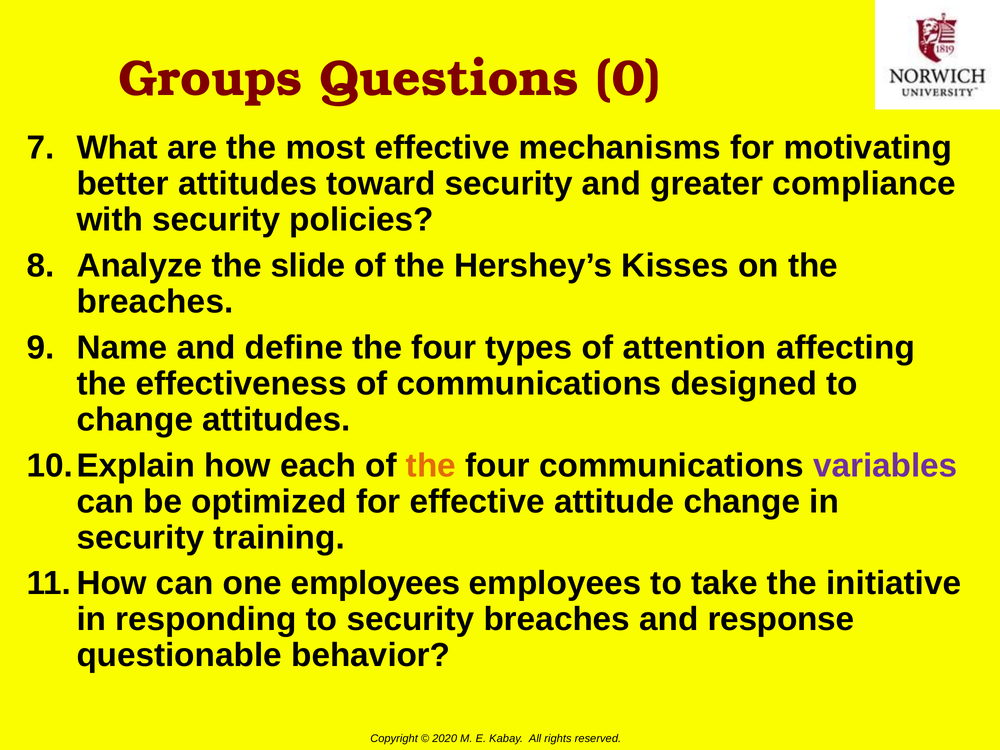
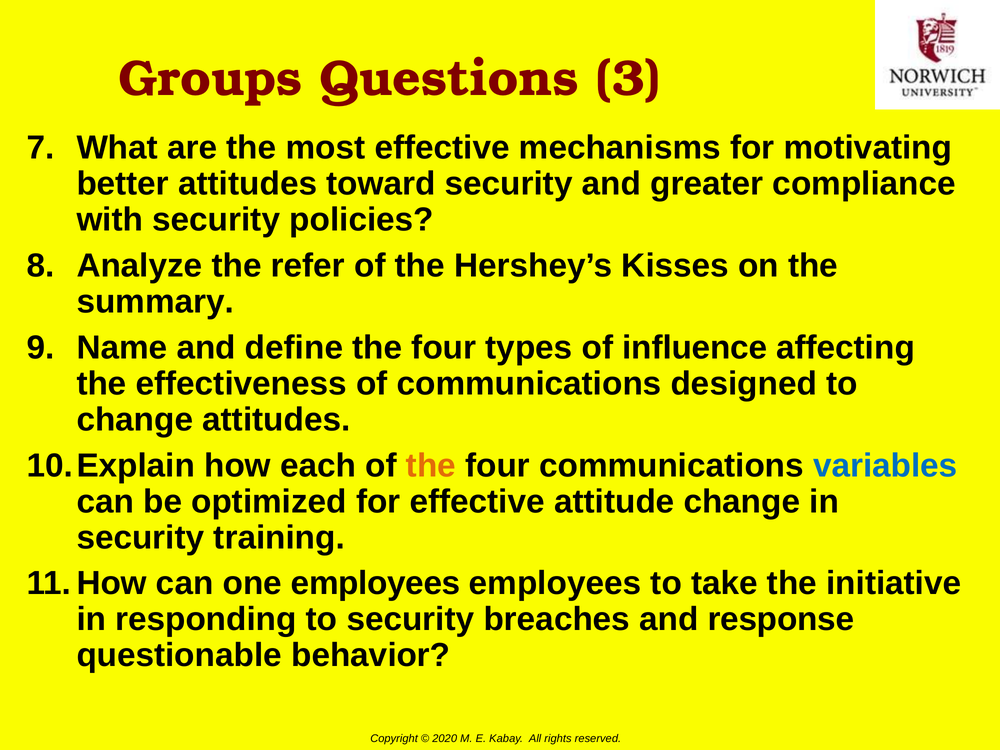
0: 0 -> 3 (628, 79)
slide: slide -> refer (308, 266)
breaches: breaches -> summary (155, 302)
attention: attention -> influence (695, 348)
variables colour: purple -> blue (885, 466)
